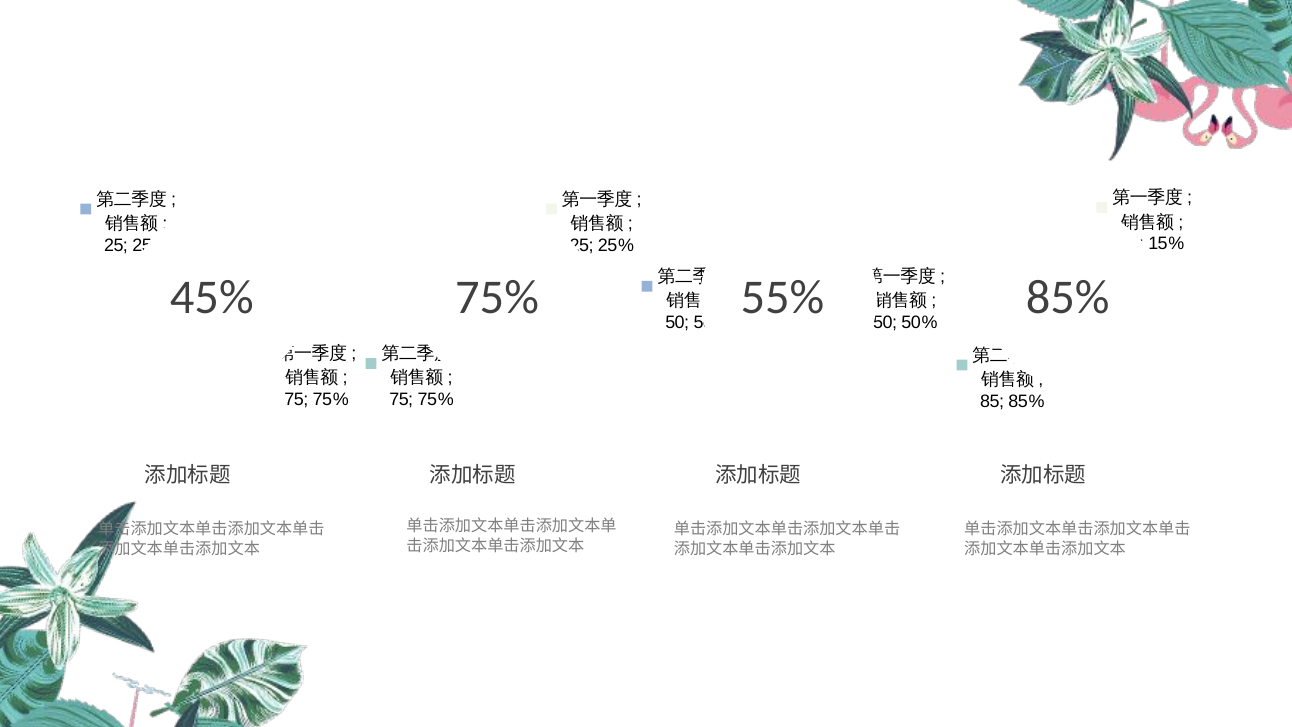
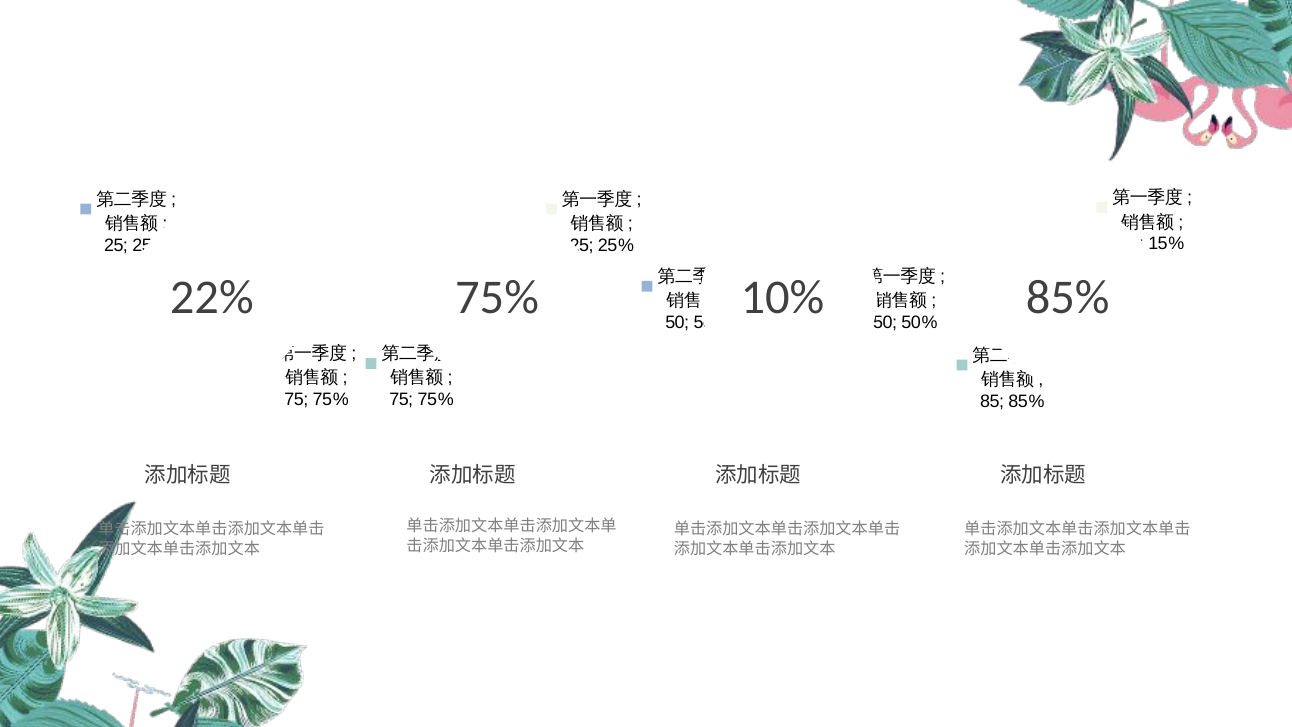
45%: 45% -> 22% (212, 297)
55%: 55% -> 10% (782, 297)
